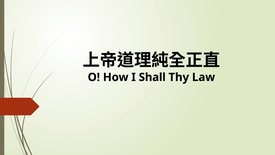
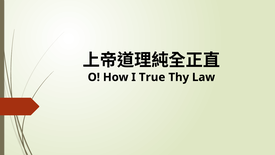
Shall: Shall -> True (152, 77)
